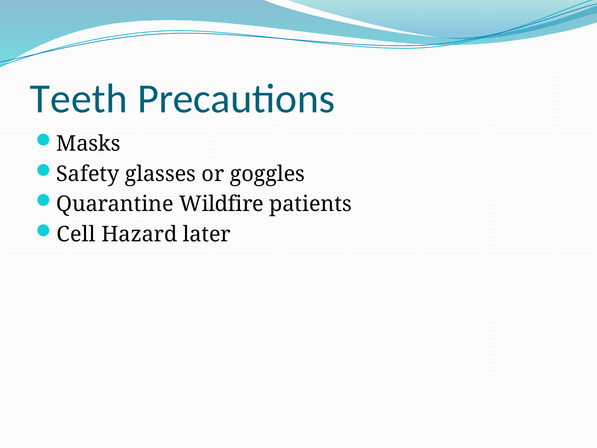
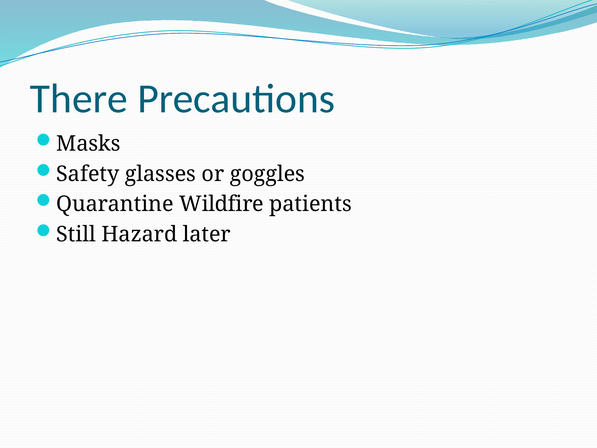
Teeth: Teeth -> There (79, 99)
Cell: Cell -> Still (76, 234)
